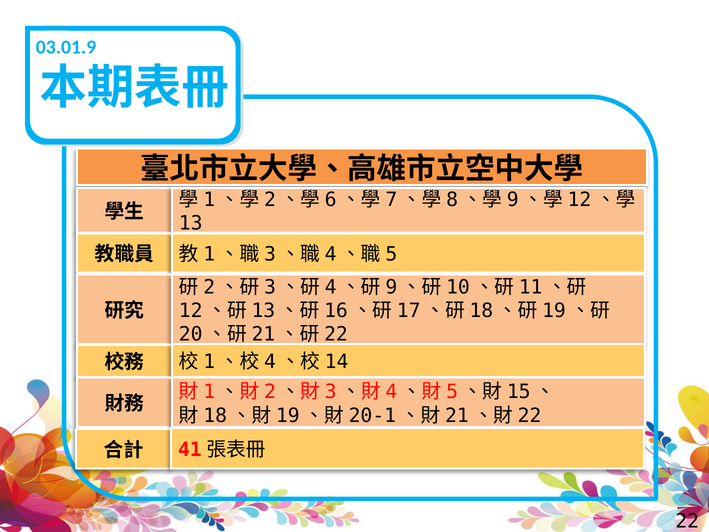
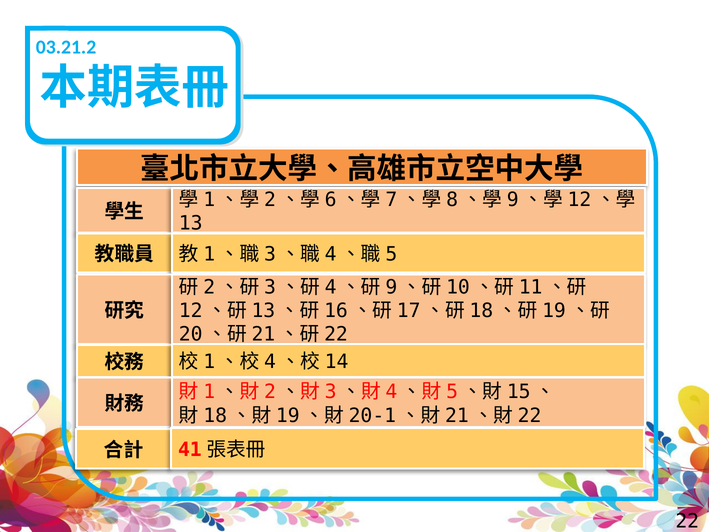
03.01.9: 03.01.9 -> 03.21.2 (66, 47)
